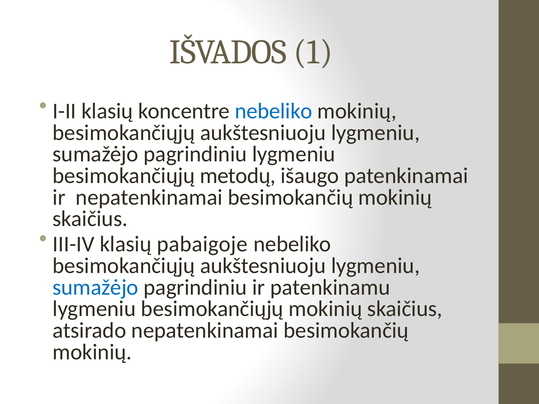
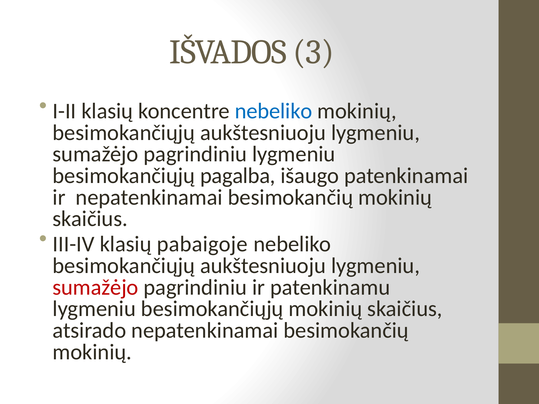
1: 1 -> 3 (313, 52)
metodų: metodų -> pagalba (238, 176)
sumažėjo colour: blue -> red (96, 287)
